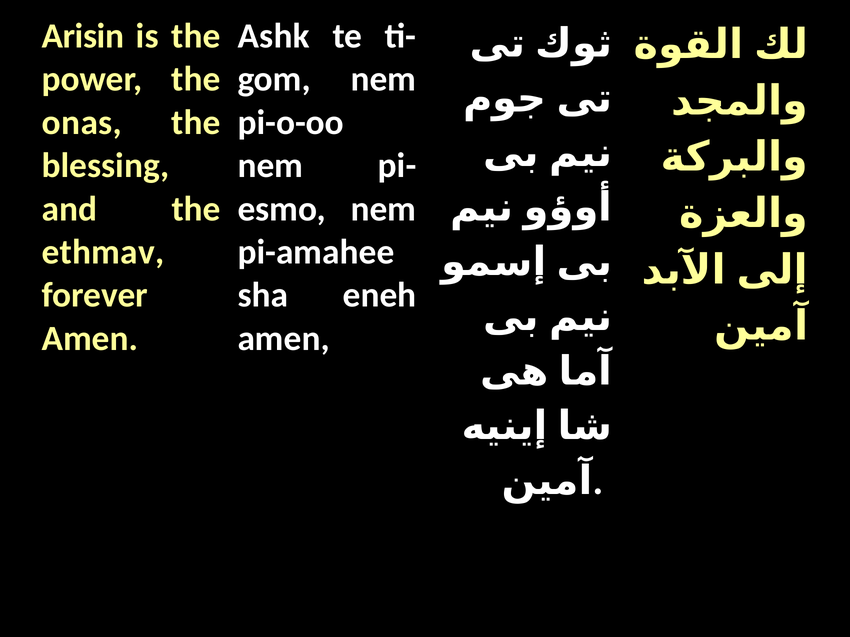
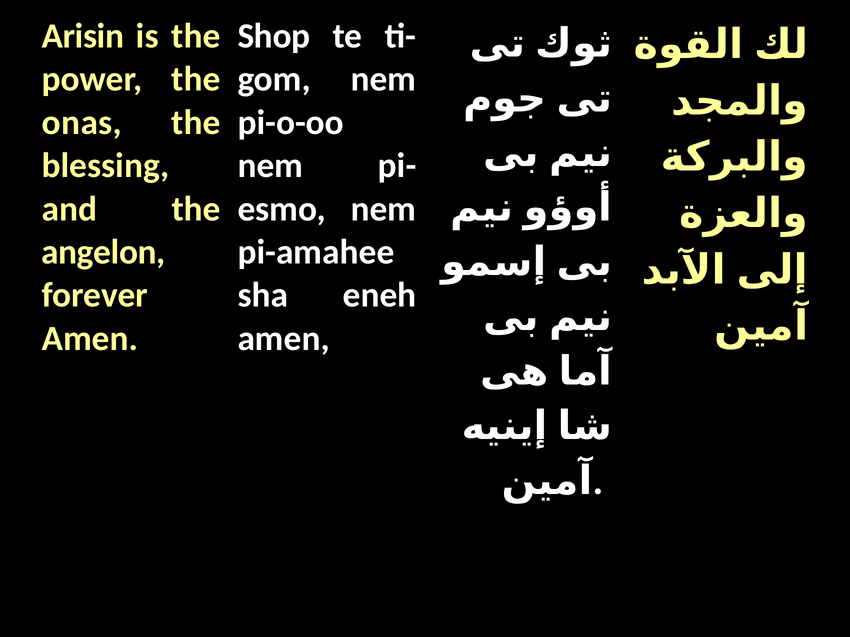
Ashk: Ashk -> Shop (274, 36)
ethmav: ethmav -> angelon (103, 252)
